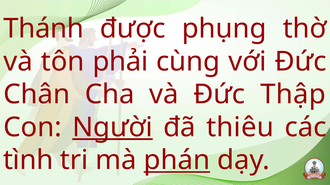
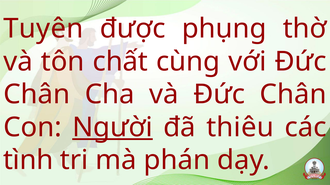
Thánh: Thánh -> Tuyên (43, 29)
phải: phải -> chất (120, 62)
và Đức Thập: Thập -> Chân (293, 95)
phán underline: present -> none (177, 161)
